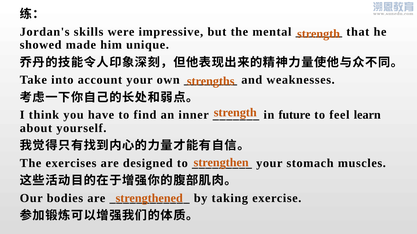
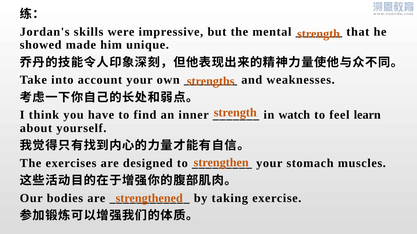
future: future -> watch (294, 115)
